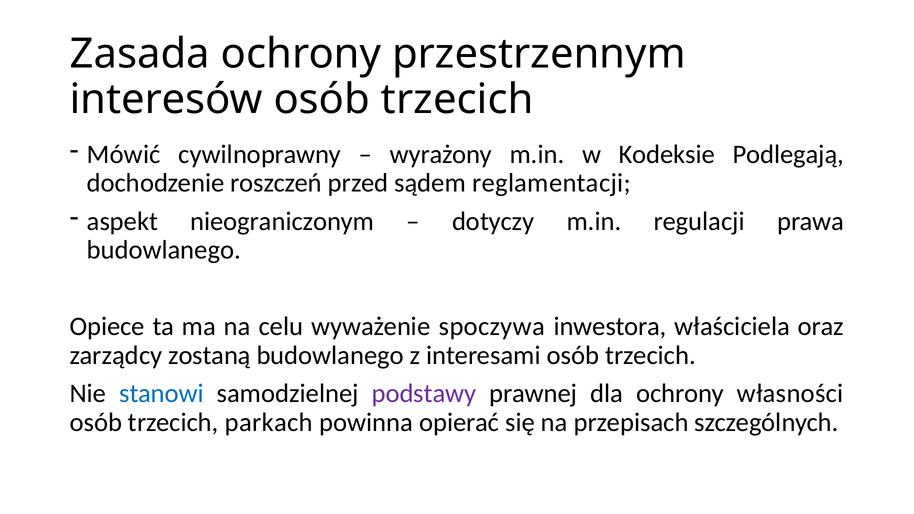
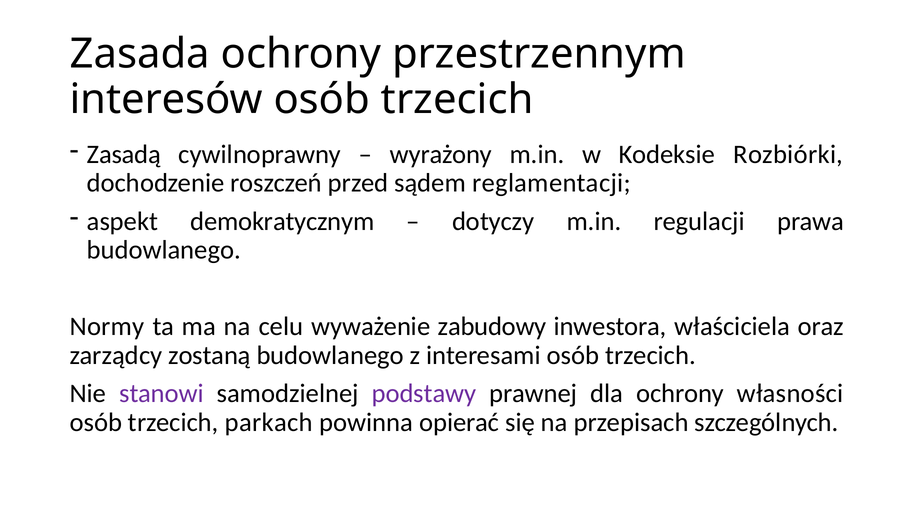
Mówić: Mówić -> Zasadą (124, 154)
Podlegają: Podlegają -> Rozbiórki (788, 154)
nieograniczonym: nieograniczonym -> demokratycznym (282, 221)
Opiece: Opiece -> Normy (107, 327)
spoczywa: spoczywa -> zabudowy (492, 327)
stanowi colour: blue -> purple (162, 394)
